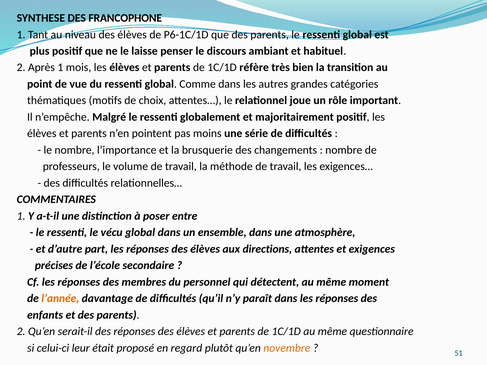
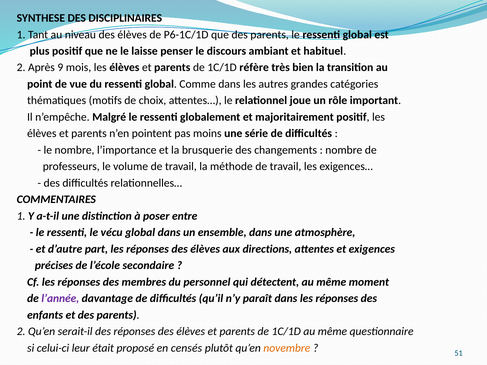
FRANCOPHONE: FRANCOPHONE -> DISCIPLINAIRES (125, 18)
Après 1: 1 -> 9 (60, 68)
l’année colour: orange -> purple (60, 299)
regard: regard -> censés (186, 348)
